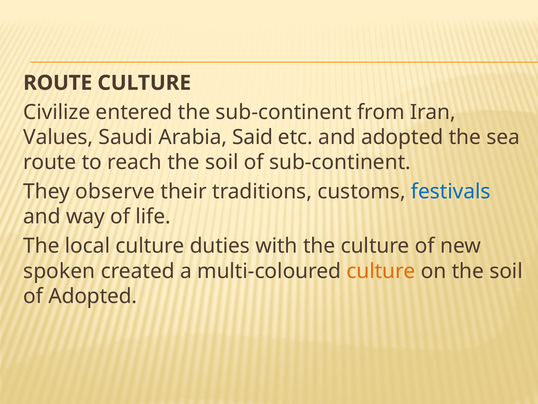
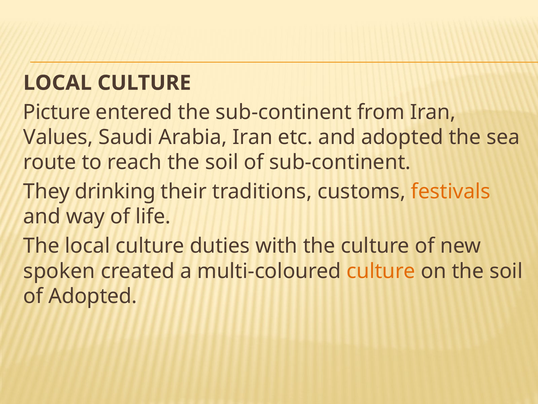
ROUTE: ROUTE -> LOCAL (58, 83)
Civilize: Civilize -> Picture (57, 112)
Arabia Said: Said -> Iran (253, 137)
observe: observe -> drinking (115, 191)
festivals colour: blue -> orange (451, 191)
